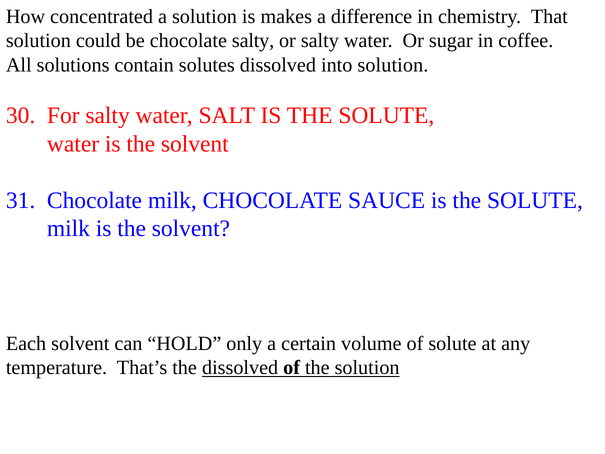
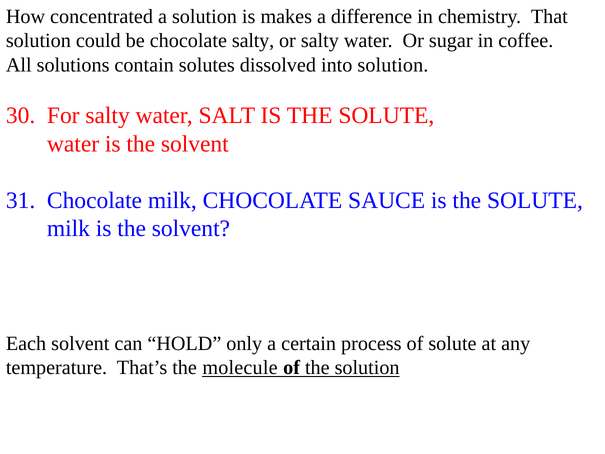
volume: volume -> process (371, 343)
the dissolved: dissolved -> molecule (240, 367)
